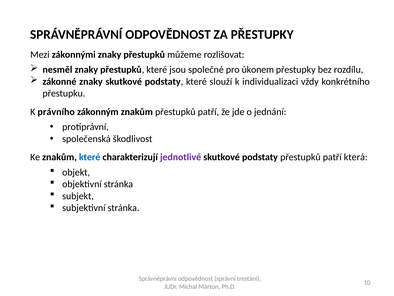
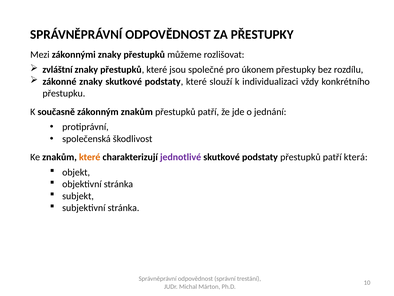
nesměl: nesměl -> zvláštní (57, 70)
právního: právního -> současně (56, 112)
které colour: blue -> orange (90, 157)
